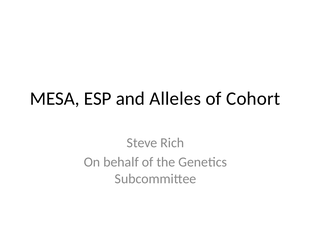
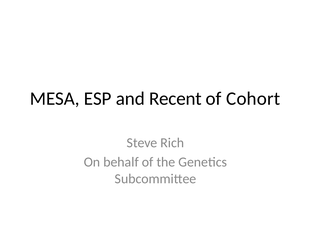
Alleles: Alleles -> Recent (175, 99)
